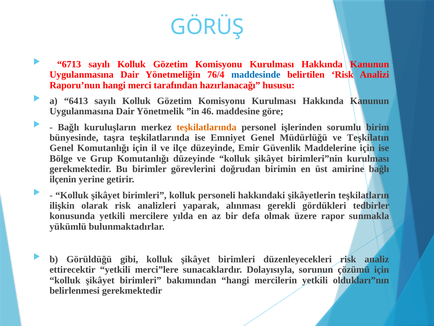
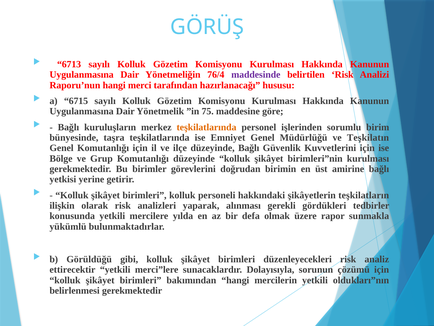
maddesinde colour: blue -> purple (256, 75)
6413: 6413 -> 6715 (76, 101)
46: 46 -> 75 (208, 111)
düzeyinde Emir: Emir -> Bağlı (249, 148)
Maddelerine: Maddelerine -> Kuvvetlerini (330, 148)
ilçenin: ilçenin -> yetkisi (63, 179)
